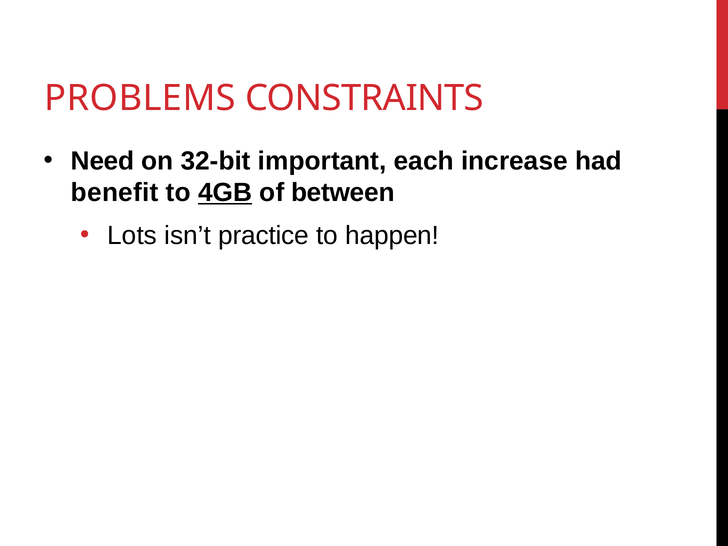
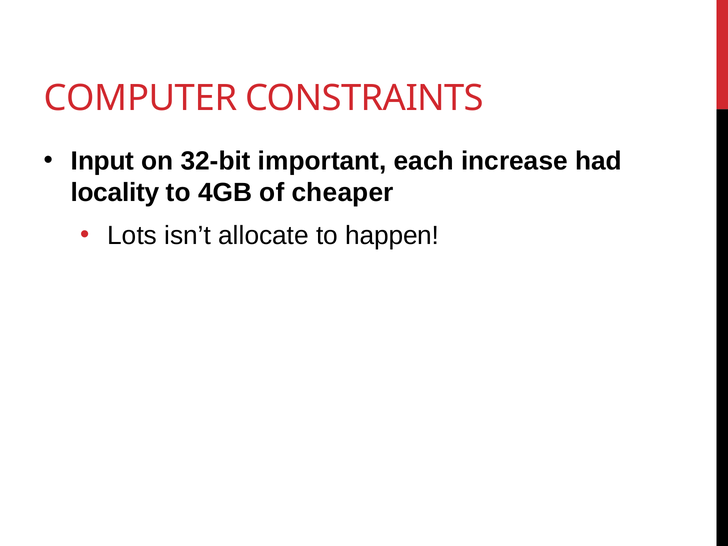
PROBLEMS: PROBLEMS -> COMPUTER (141, 98)
Need: Need -> Input (103, 161)
benefit: benefit -> locality (115, 192)
4GB underline: present -> none (225, 192)
between: between -> cheaper (343, 192)
practice: practice -> allocate (264, 235)
